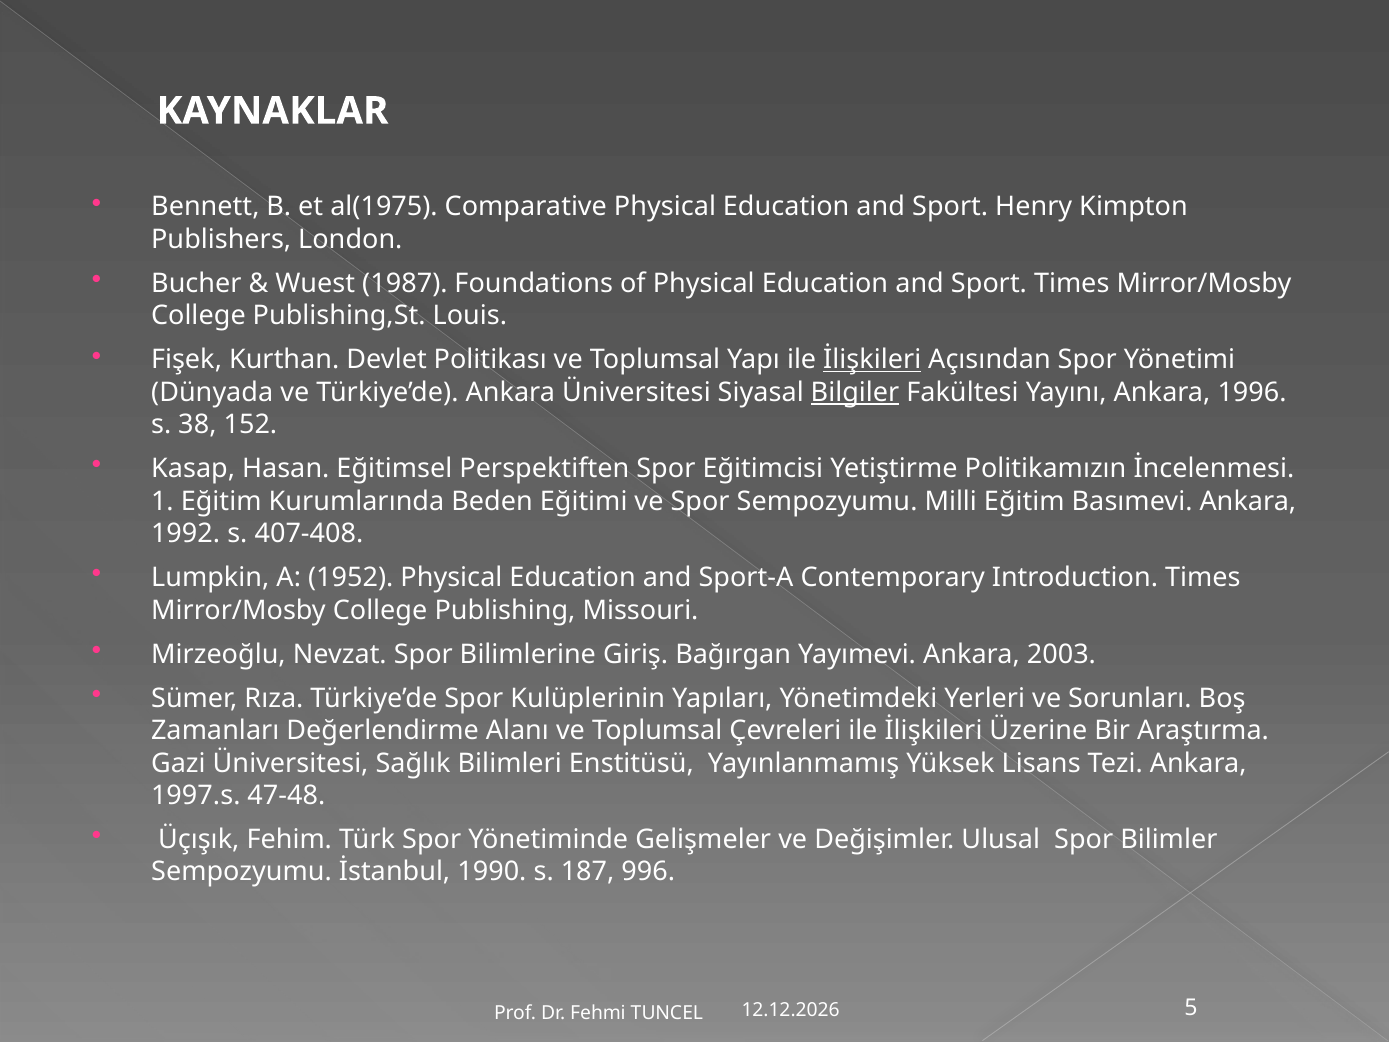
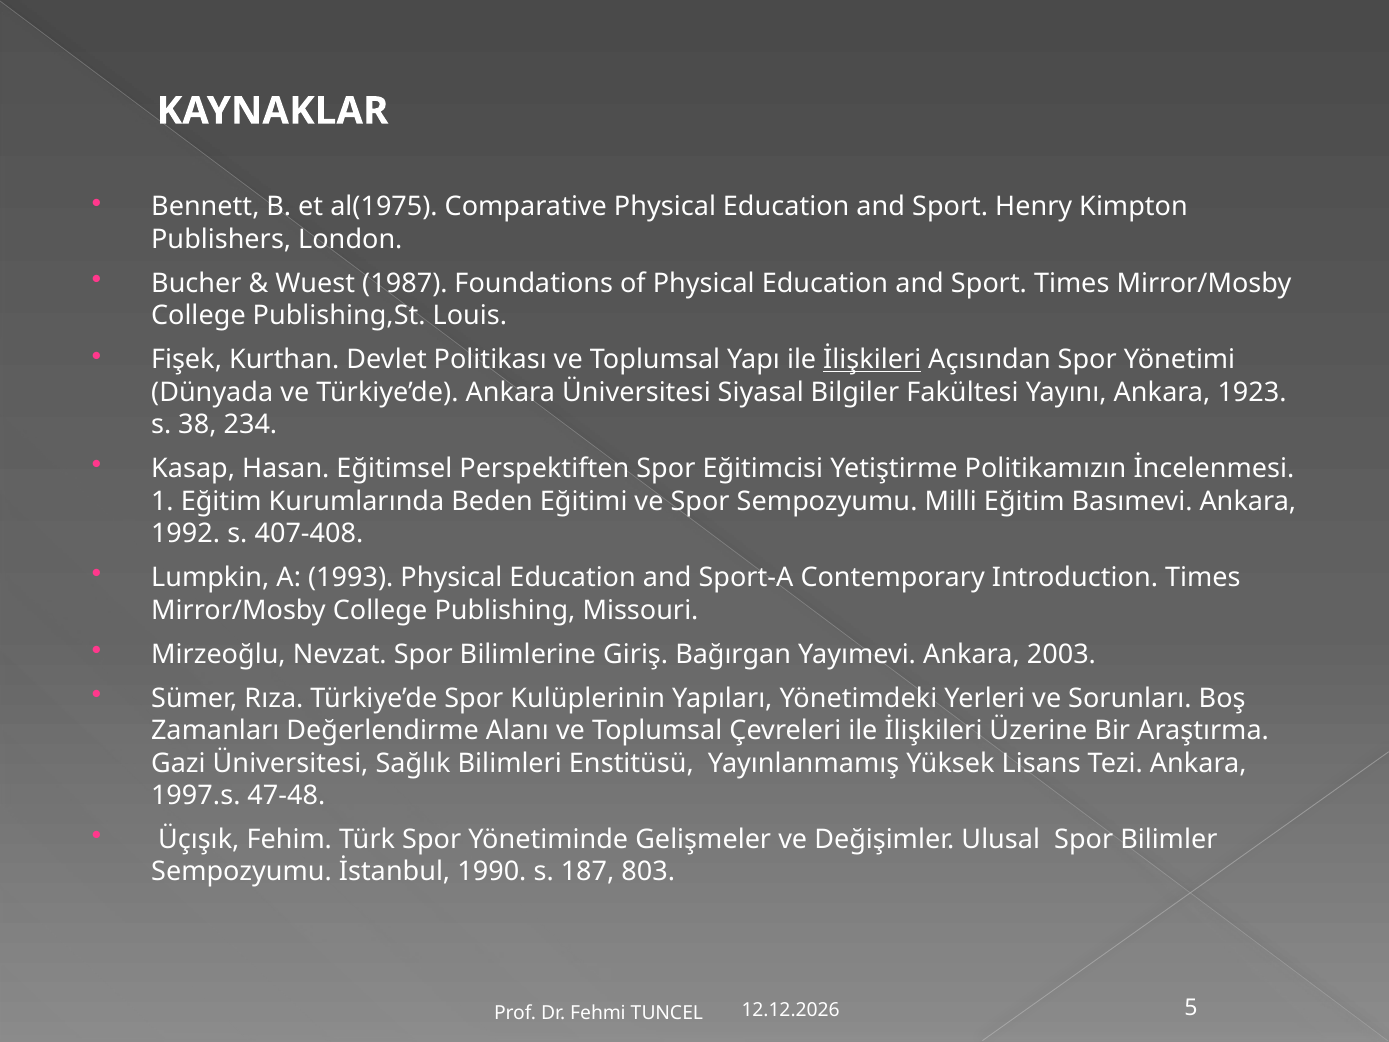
Bilgiler underline: present -> none (855, 392)
1996: 1996 -> 1923 (1252, 392)
152: 152 -> 234 (250, 425)
1952: 1952 -> 1993 (351, 578)
996: 996 -> 803 (648, 872)
